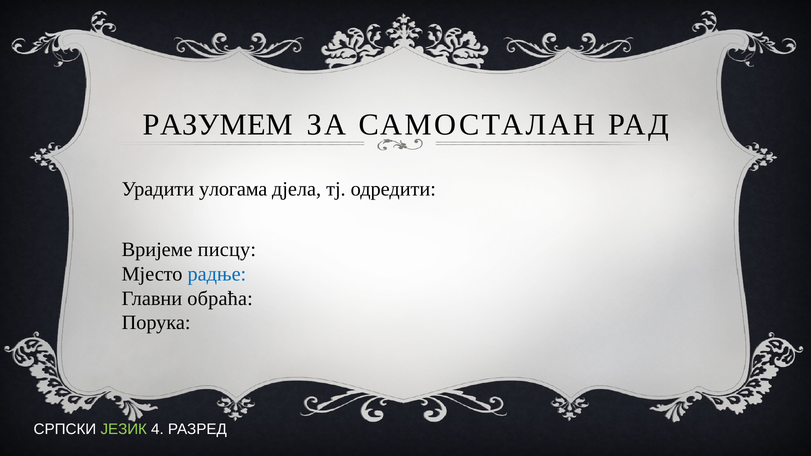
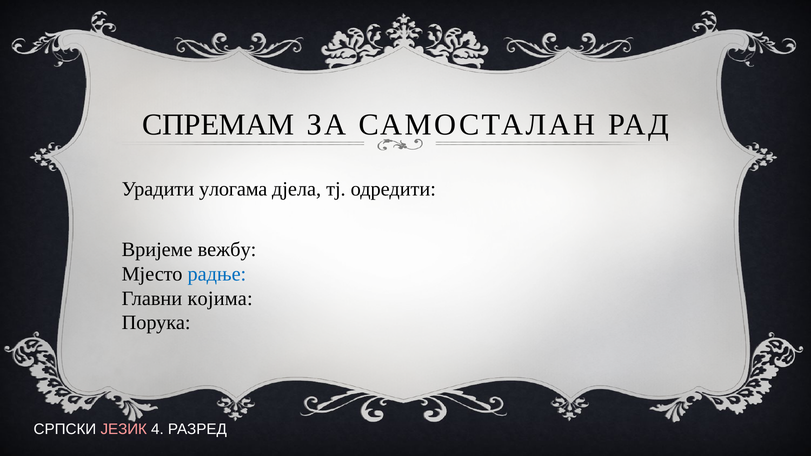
РАЗУМЕМ: РАЗУМЕМ -> СПРЕМАМ (218, 125)
писцу: писцу -> вежбу (227, 250)
обраћа: обраћа -> којима (220, 298)
ЈЕЗИК colour: light green -> pink (124, 429)
